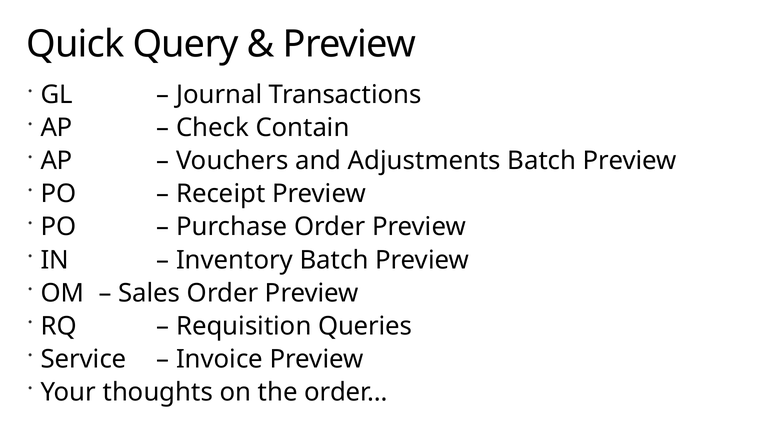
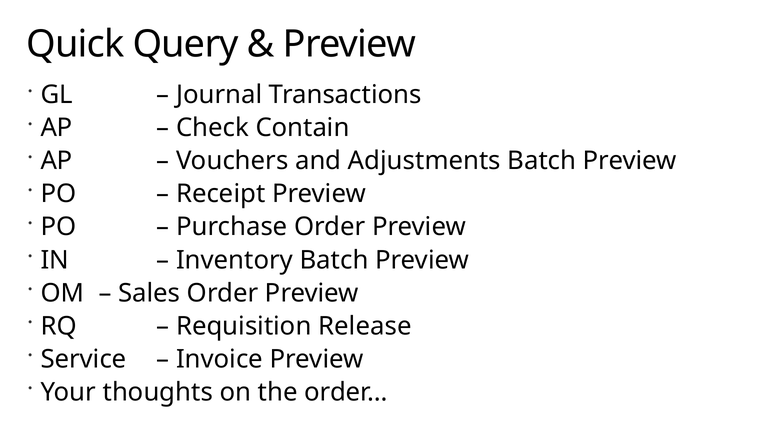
Queries: Queries -> Release (365, 326)
